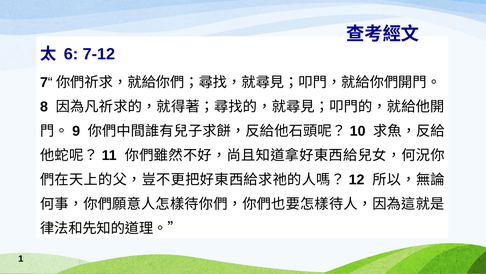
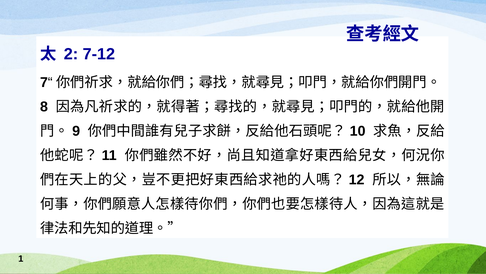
6: 6 -> 2 (71, 54)
